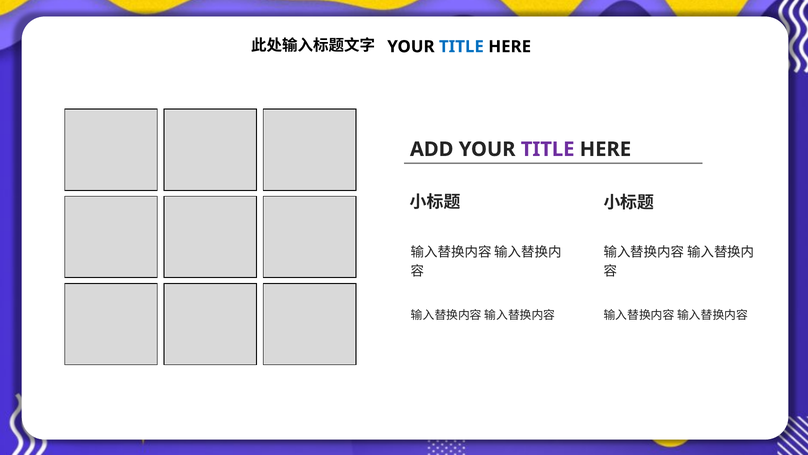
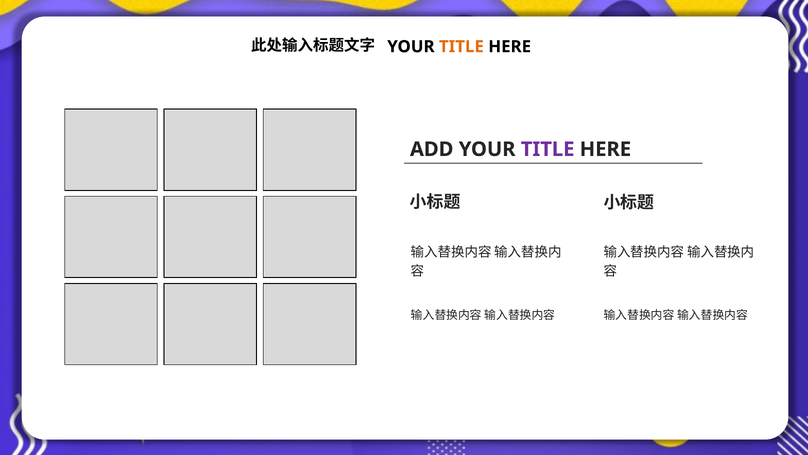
TITLE colour: blue -> orange (461, 47)
